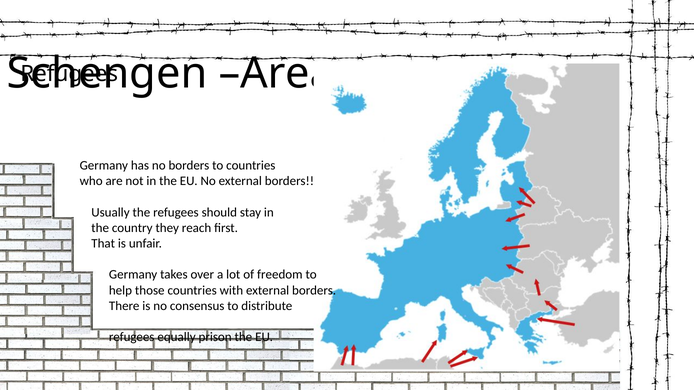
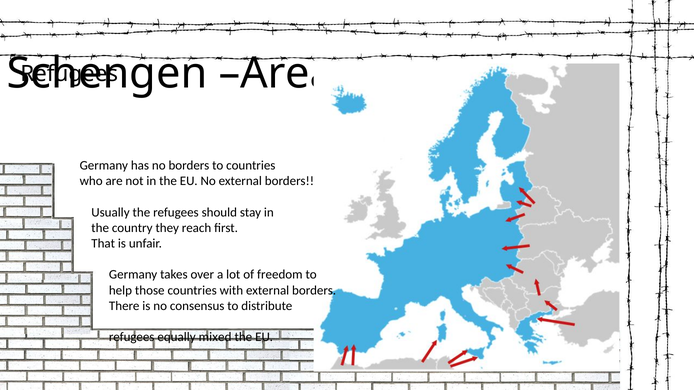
prison: prison -> mixed (215, 337)
